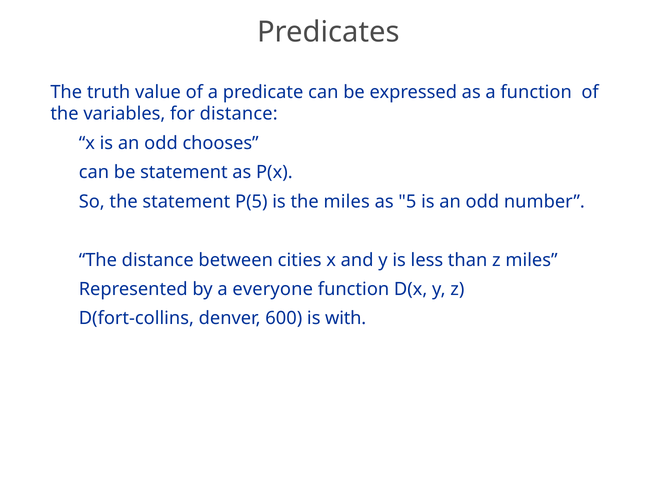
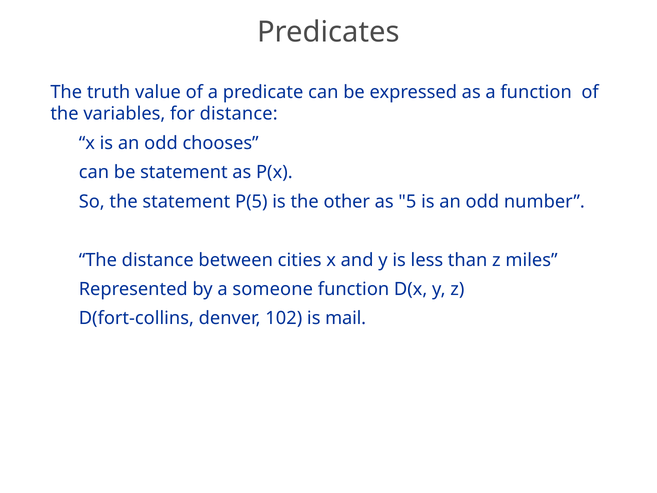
the miles: miles -> other (347, 201)
everyone: everyone -> someone (273, 289)
600: 600 -> 102 (284, 318)
with: with -> mail (346, 318)
